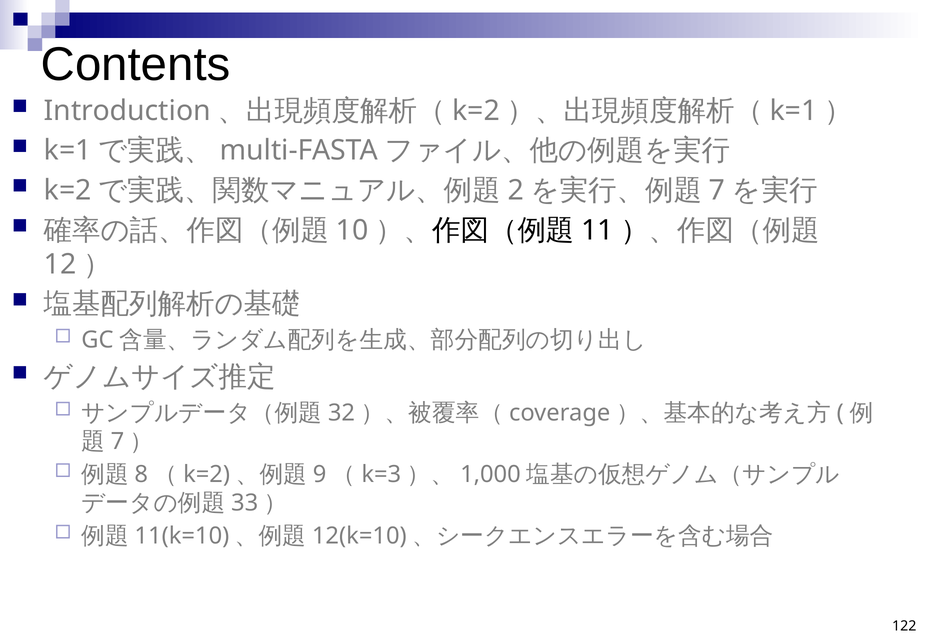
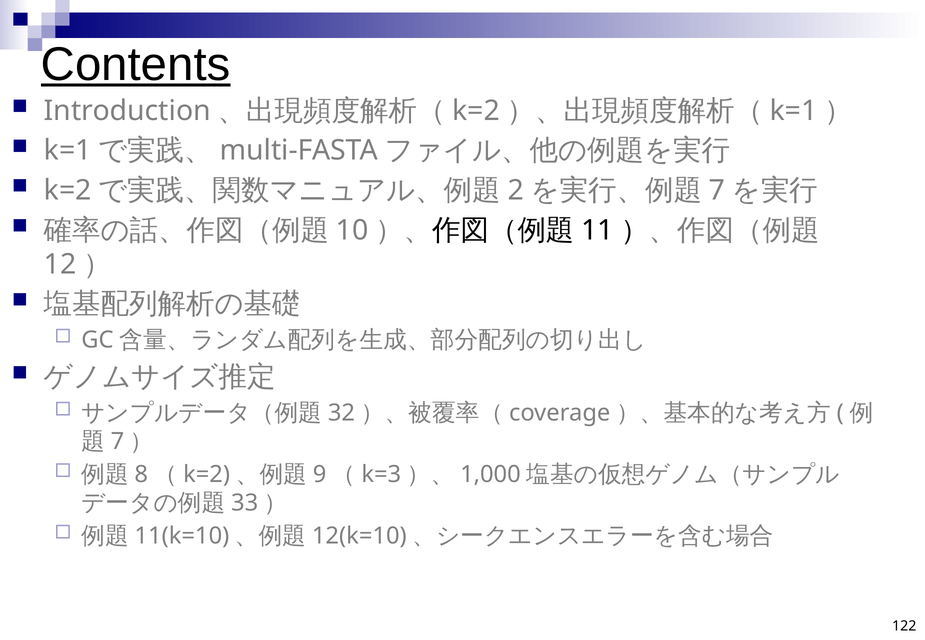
Contents underline: none -> present (136, 64)
